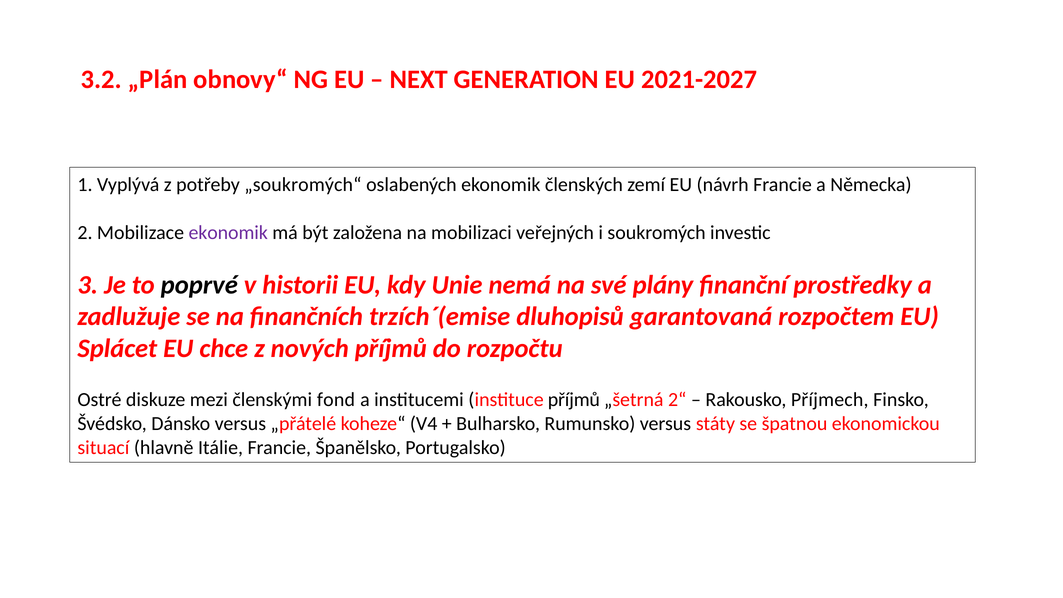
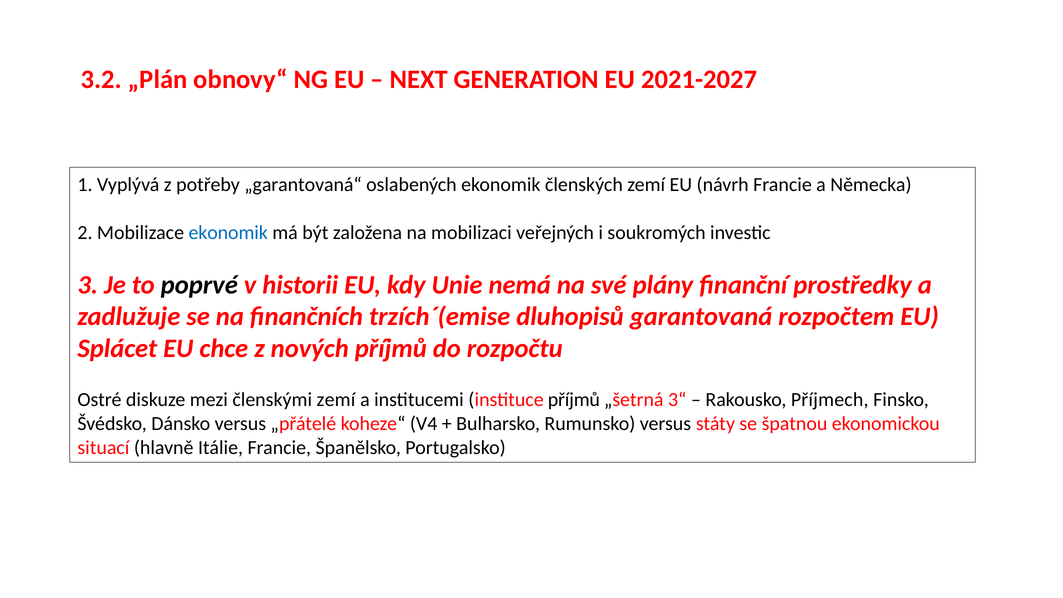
„soukromých“: „soukromých“ -> „garantovaná“ (303, 185)
ekonomik colour: purple -> blue (228, 232)
členskými fond: fond -> zemí (336, 400)
2“: 2“ -> 3“ (677, 400)
